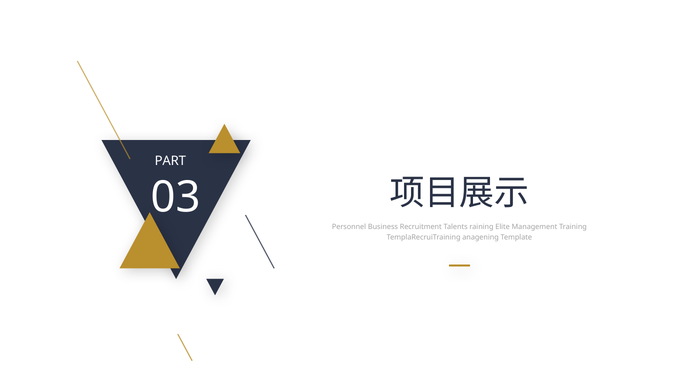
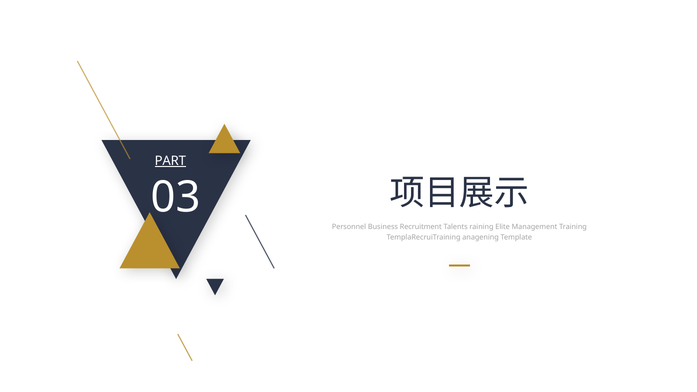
PART underline: none -> present (170, 161)
